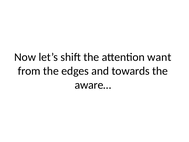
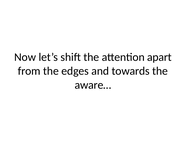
want: want -> apart (159, 57)
